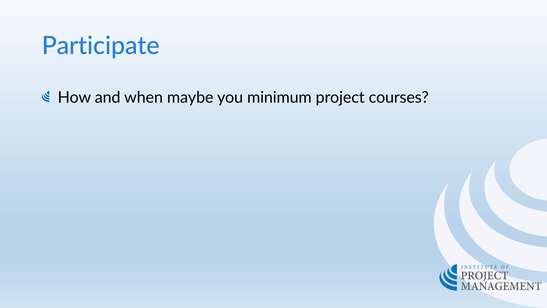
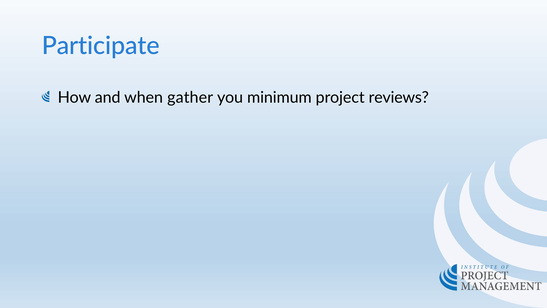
maybe: maybe -> gather (190, 97)
courses: courses -> reviews (399, 97)
